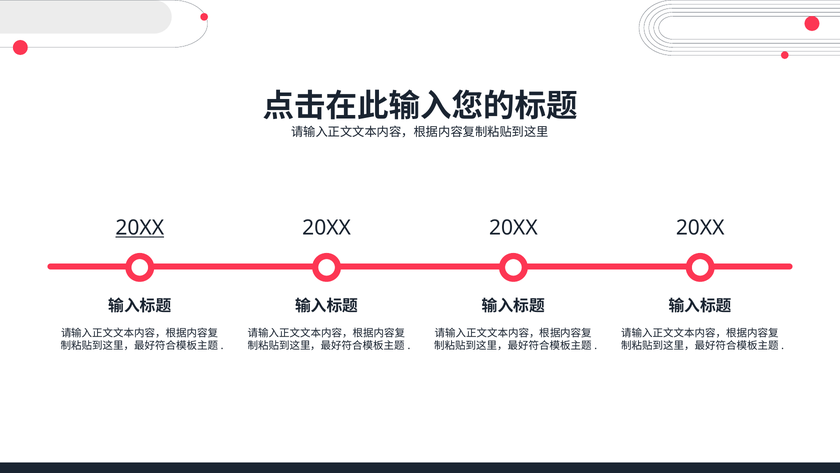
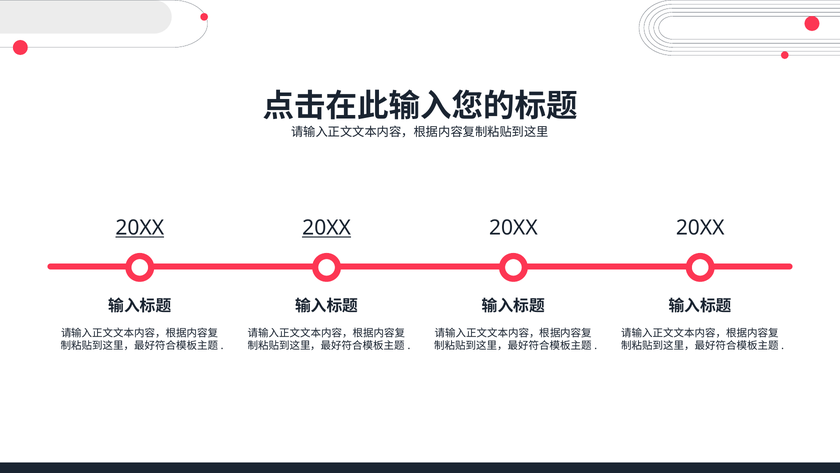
20XX underline: none -> present (327, 228)
